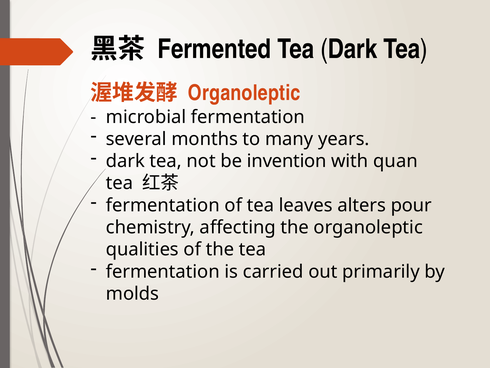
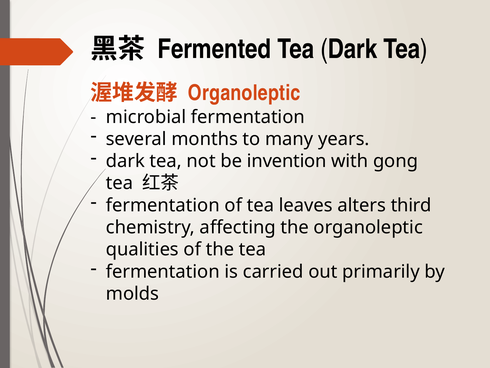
quan: quan -> gong (396, 161)
pour: pour -> third (411, 205)
